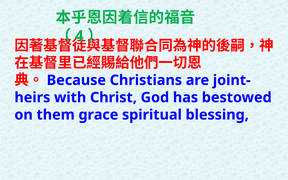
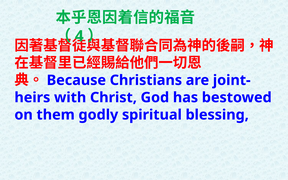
grace: grace -> godly (98, 115)
